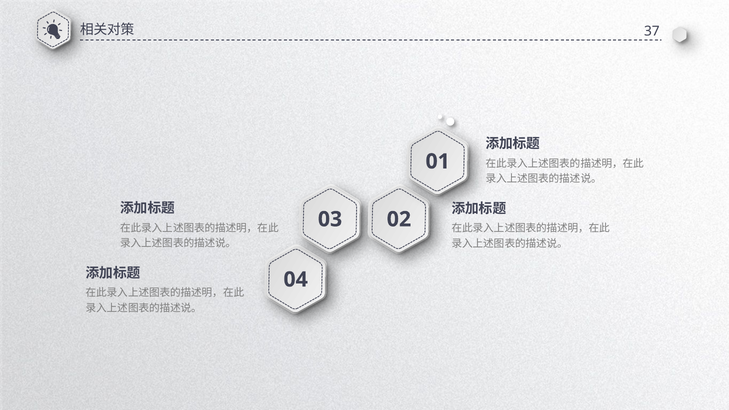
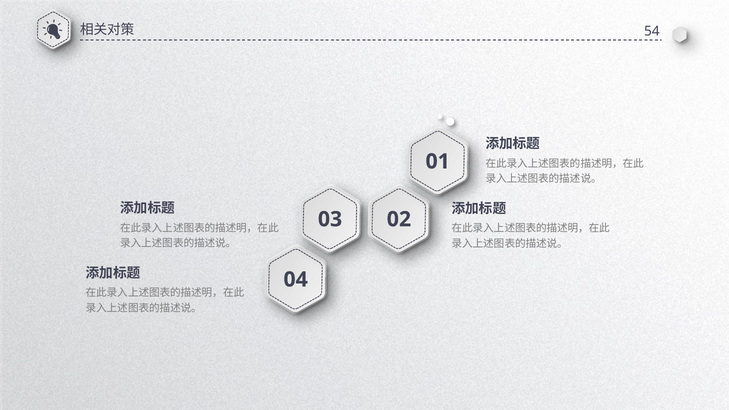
37: 37 -> 54 (652, 31)
